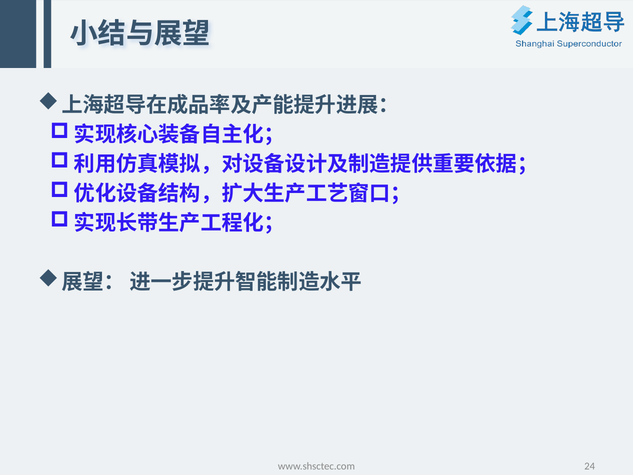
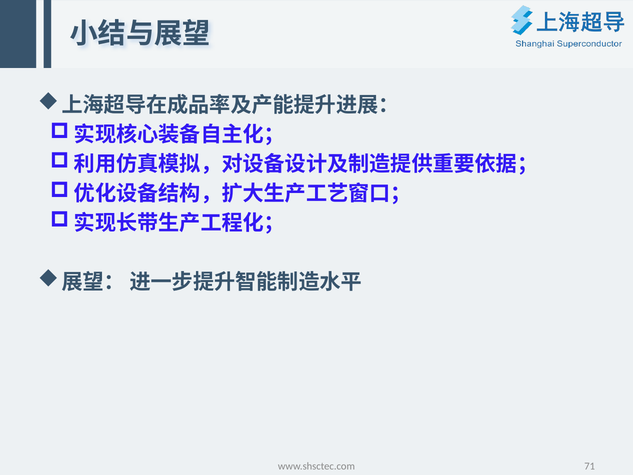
24: 24 -> 71 (590, 466)
